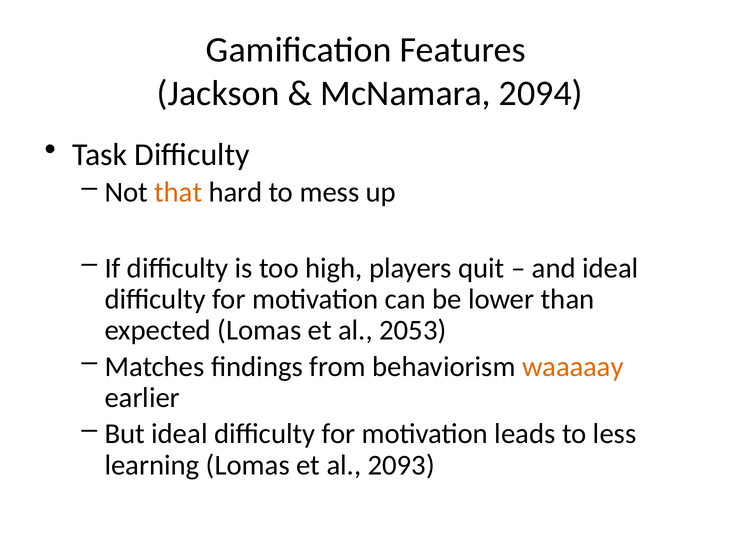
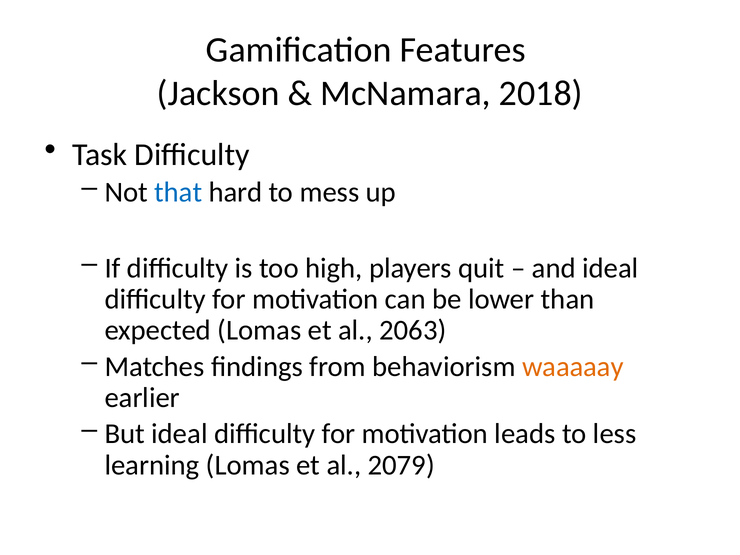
2094: 2094 -> 2018 (541, 93)
that colour: orange -> blue (178, 192)
2053: 2053 -> 2063 (413, 330)
2093: 2093 -> 2079 (401, 465)
